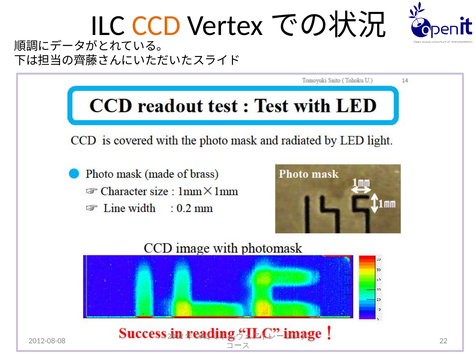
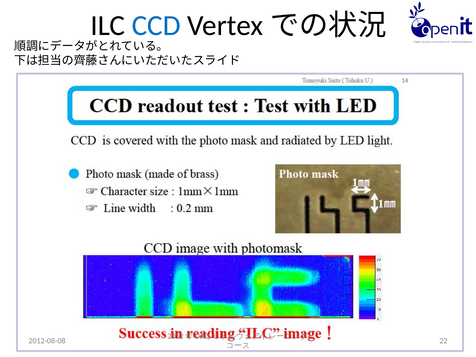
CCD colour: orange -> blue (156, 26)
